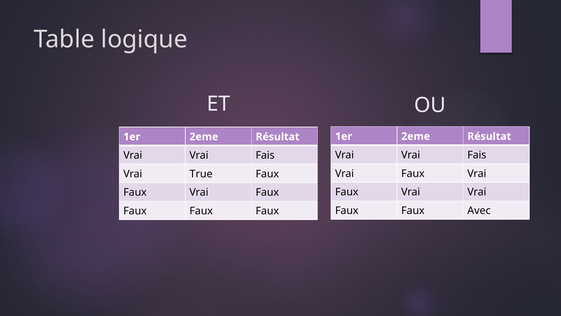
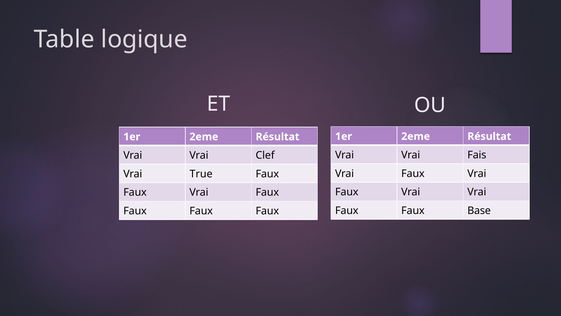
Fais: Fais -> Clef (265, 155)
Avec: Avec -> Base (479, 210)
